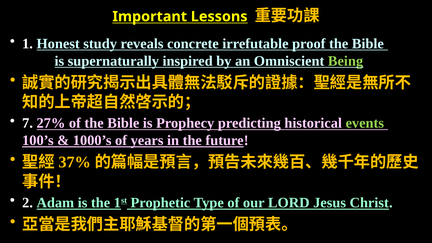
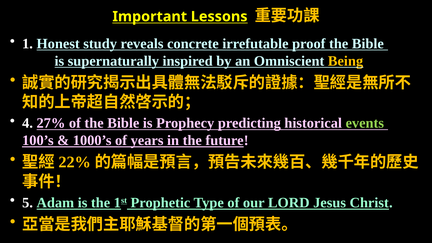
Being colour: light green -> yellow (346, 61)
7: 7 -> 4 (28, 123)
37%: 37% -> 22% (75, 162)
2: 2 -> 5 (28, 203)
